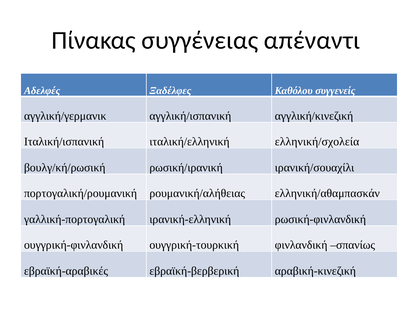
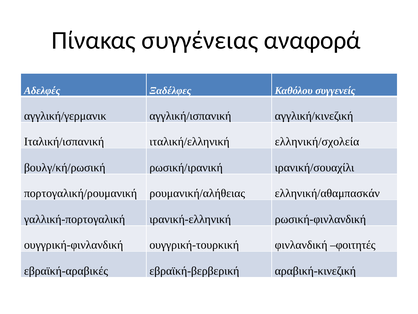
απέναντι: απέναντι -> αναφορά (312, 40)
σπανίως: σπανίως -> φοιτητές (353, 245)
